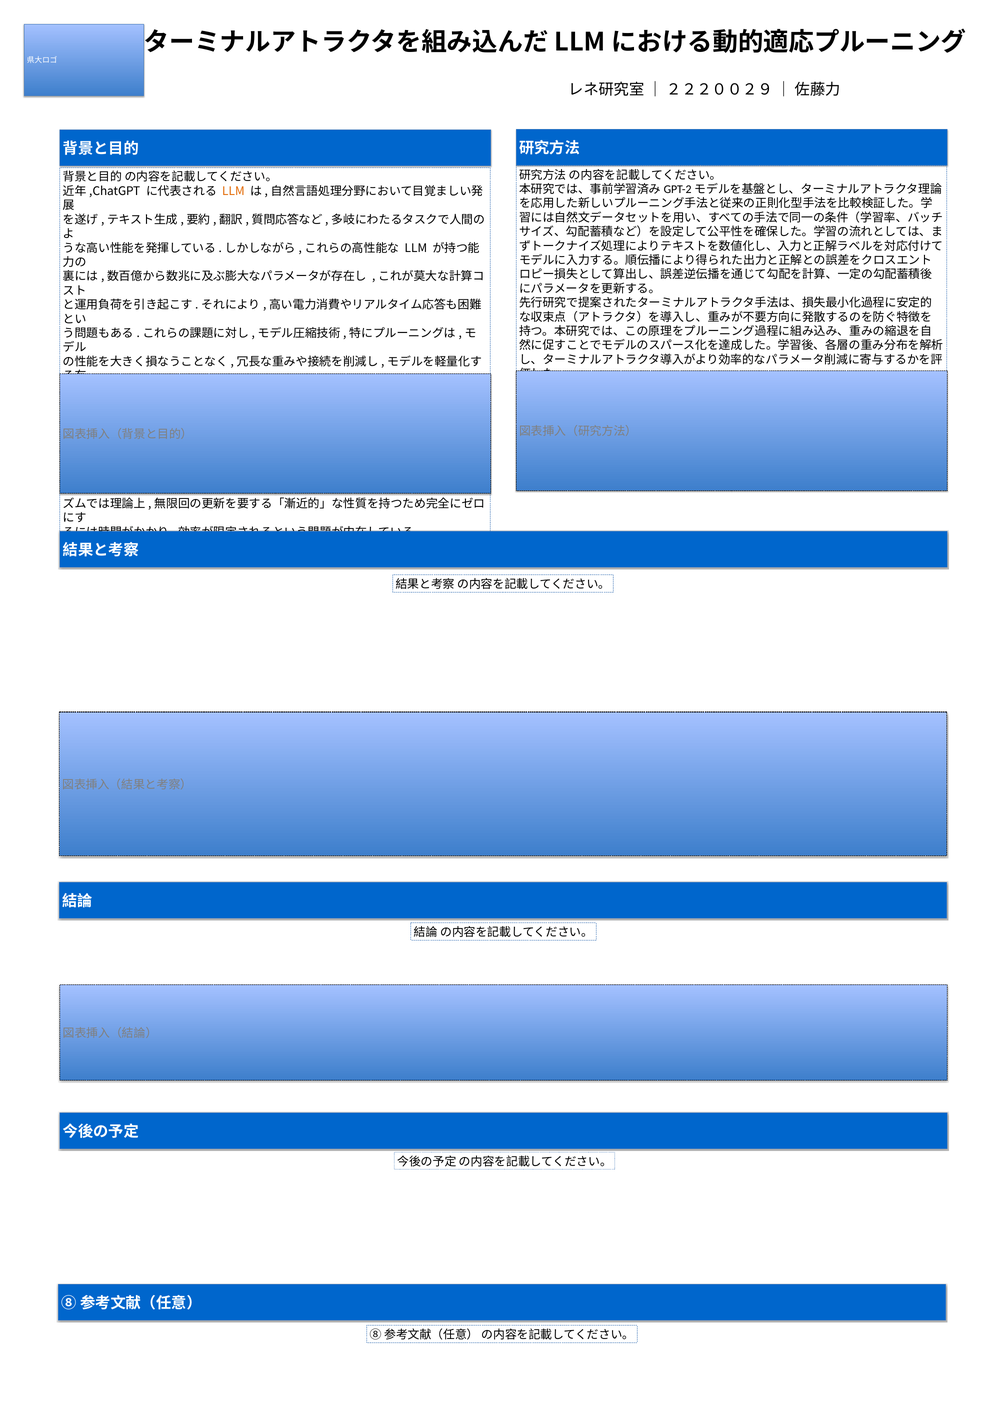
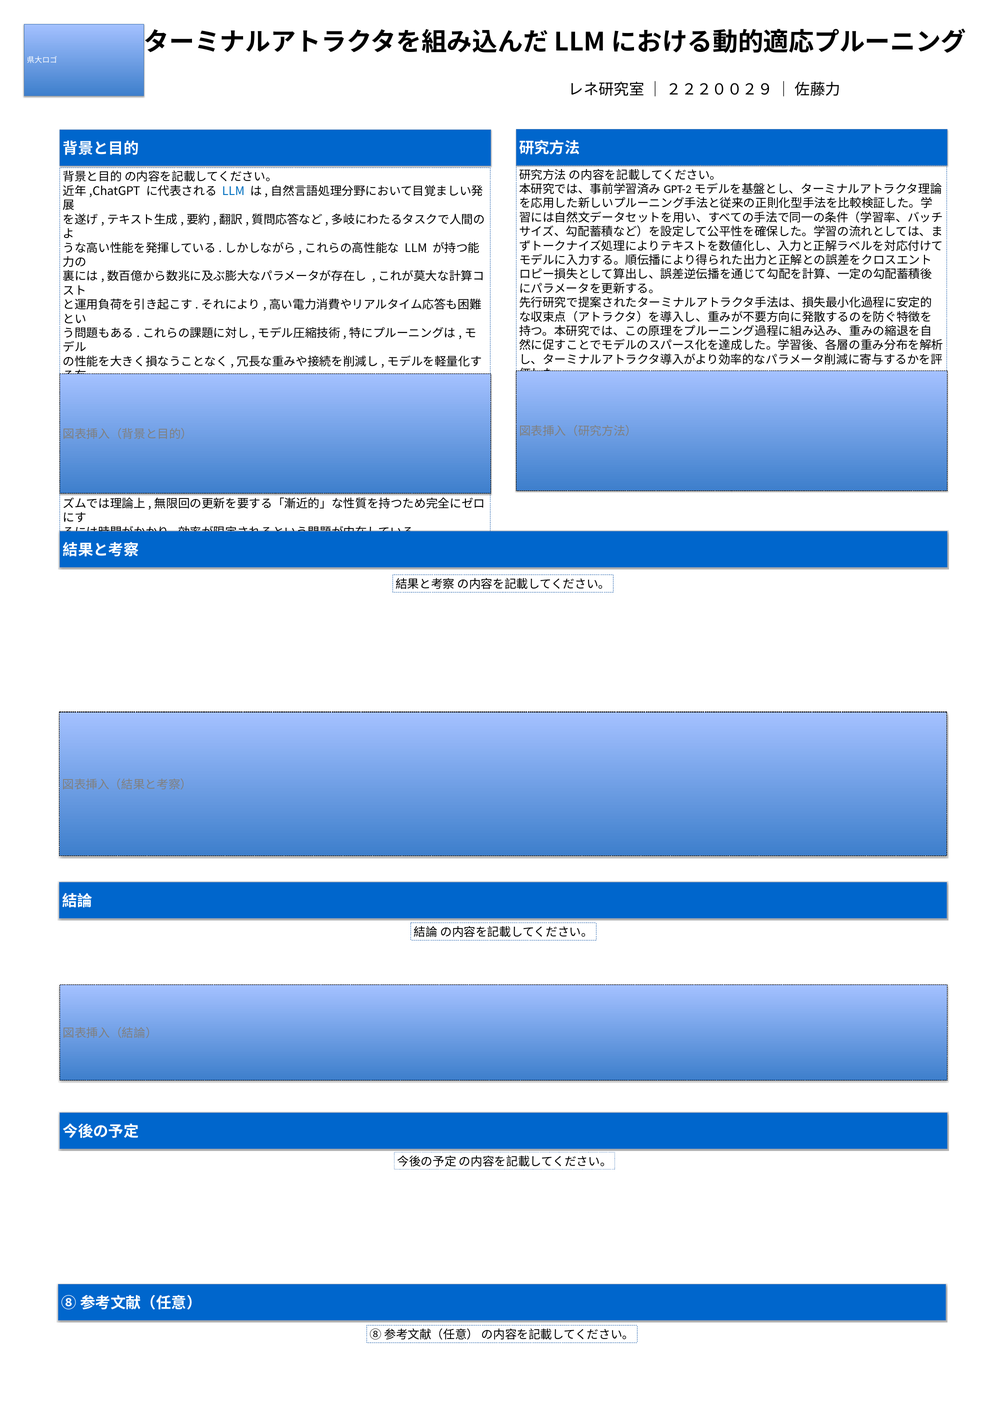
LLM colour: orange -> blue (234, 191)
